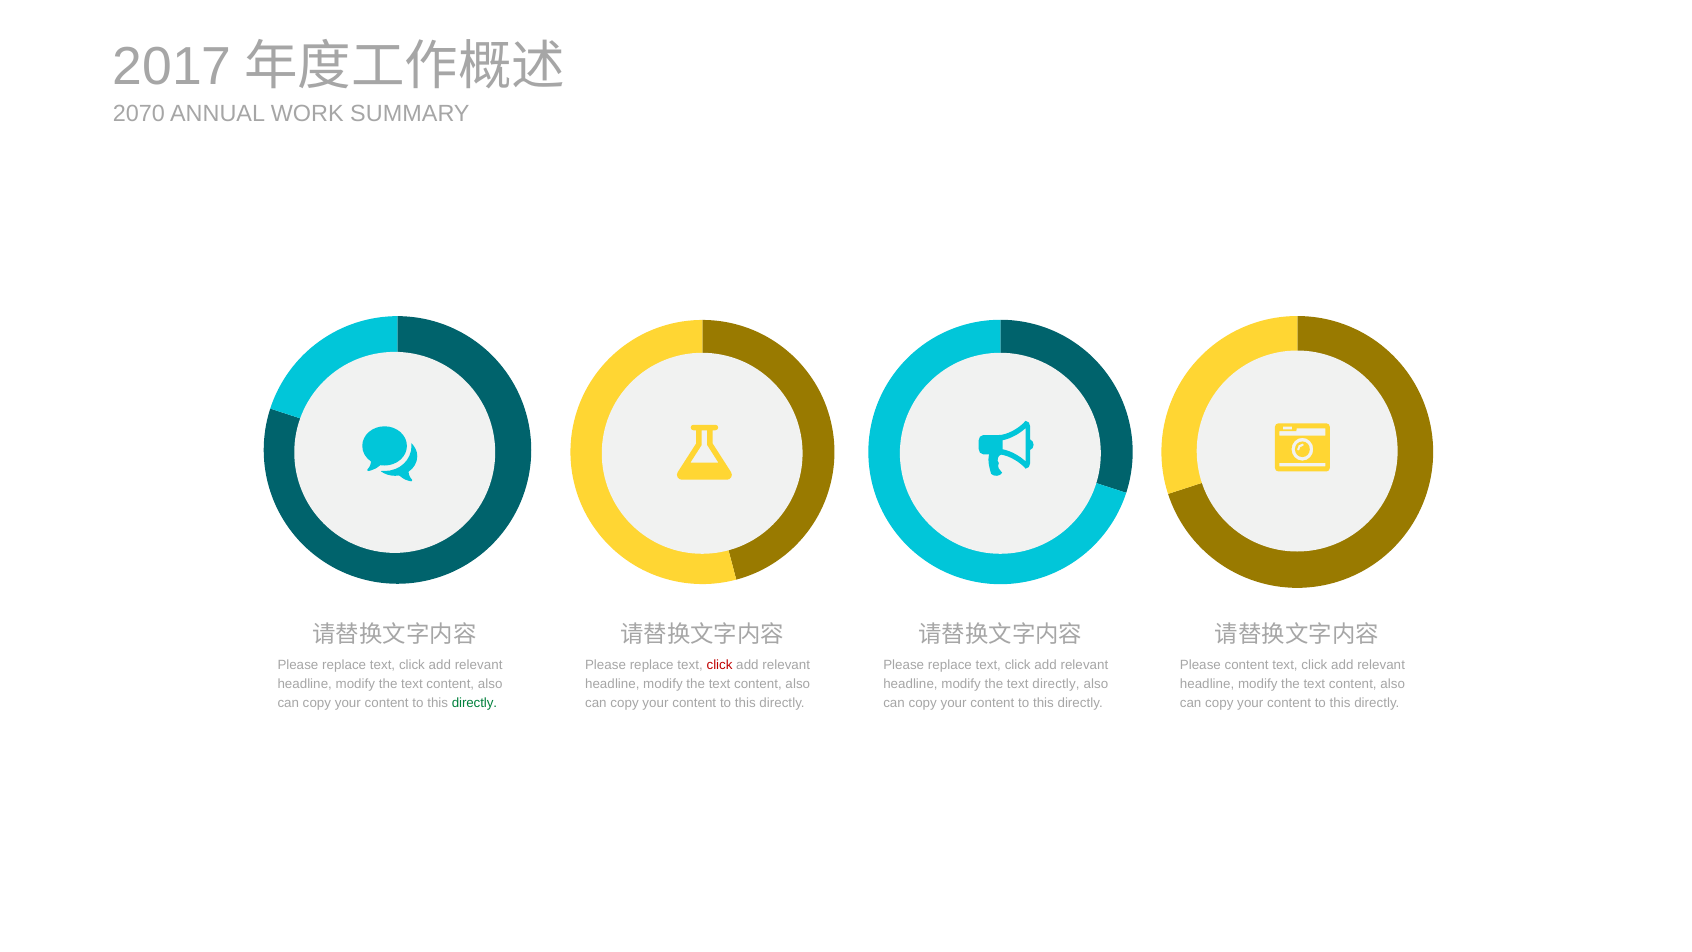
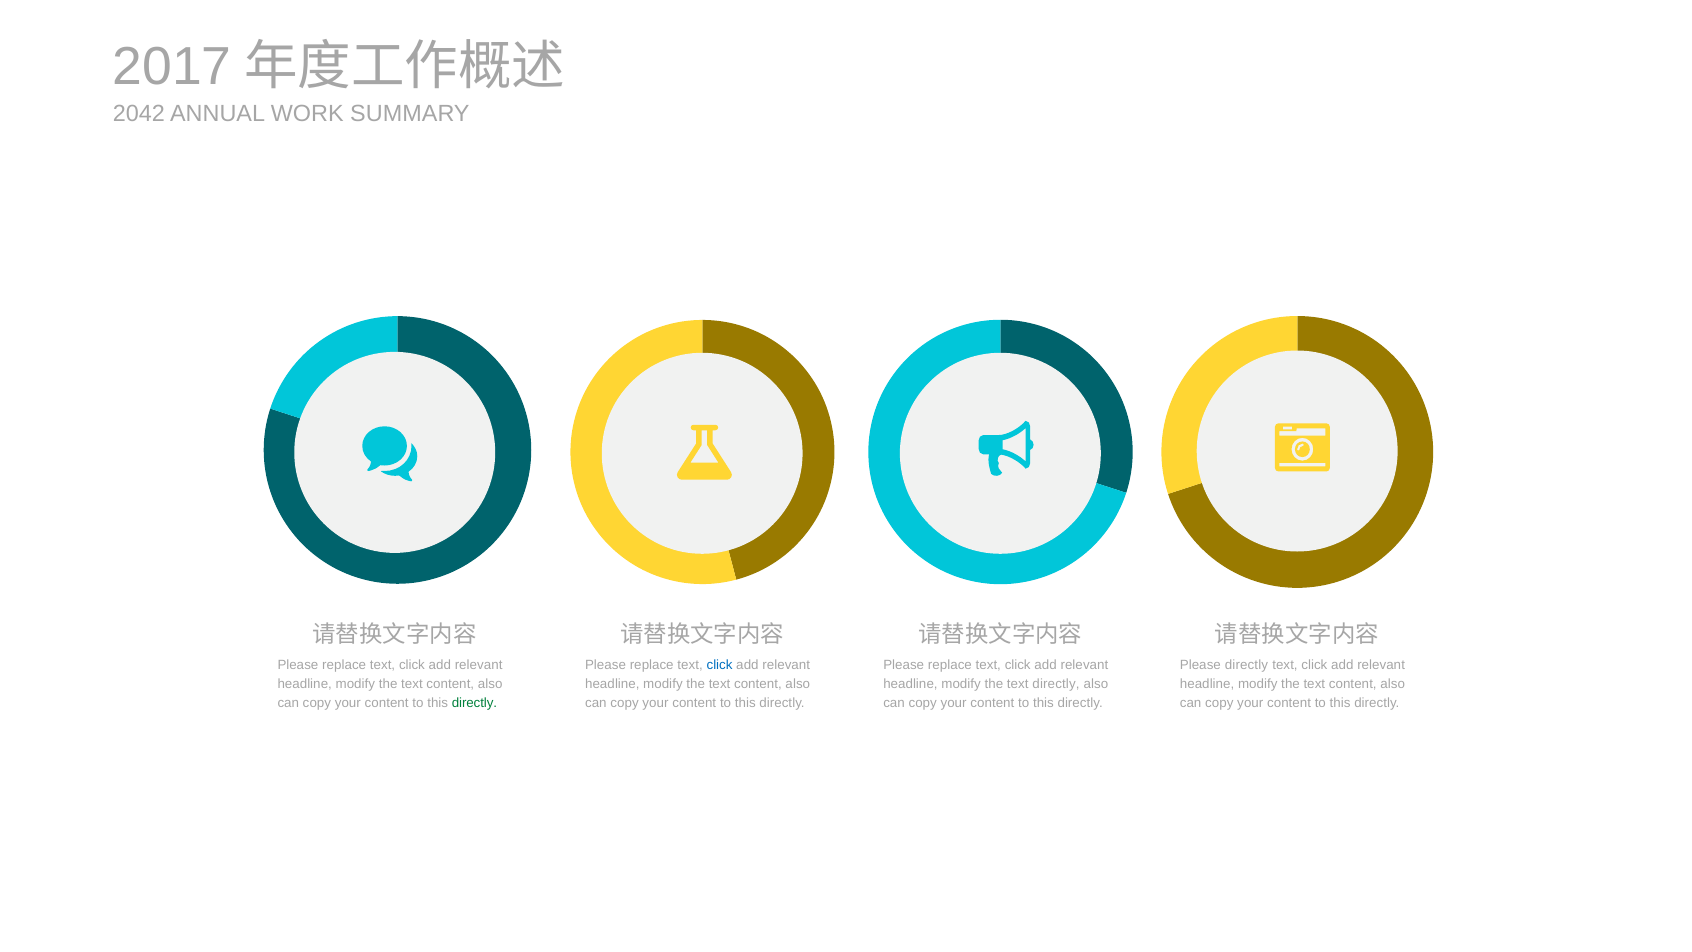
2070: 2070 -> 2042 (139, 114)
click colour: red -> blue (720, 665)
Please content: content -> directly (1246, 665)
